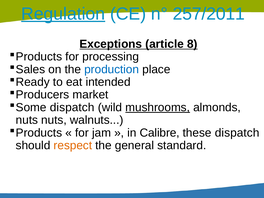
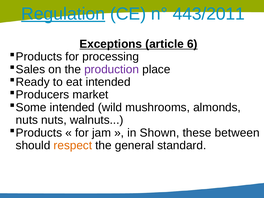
257/2011: 257/2011 -> 443/2011 (209, 14)
8: 8 -> 6 (192, 44)
production colour: blue -> purple (112, 69)
dispatch: dispatch -> intended (72, 107)
mushrooms underline: present -> none (158, 107)
Calibre: Calibre -> Shown (160, 133)
these dispatch: dispatch -> between (237, 133)
